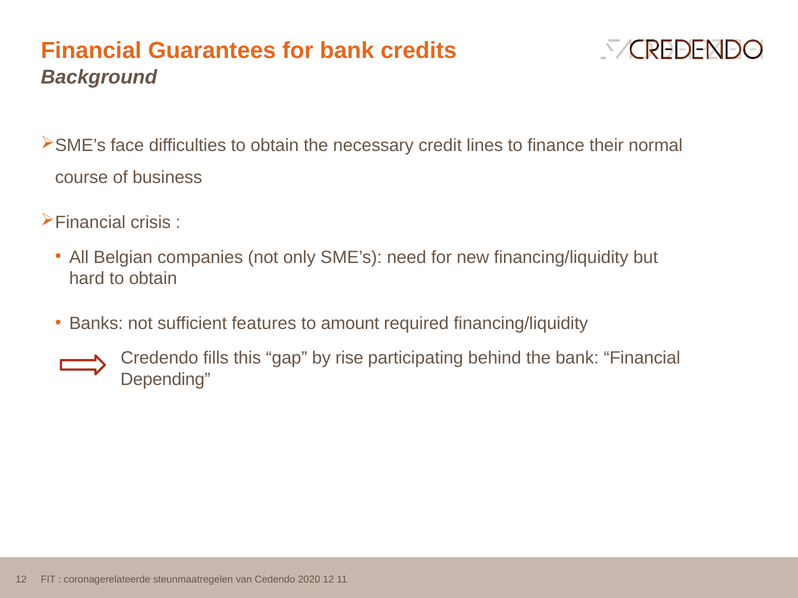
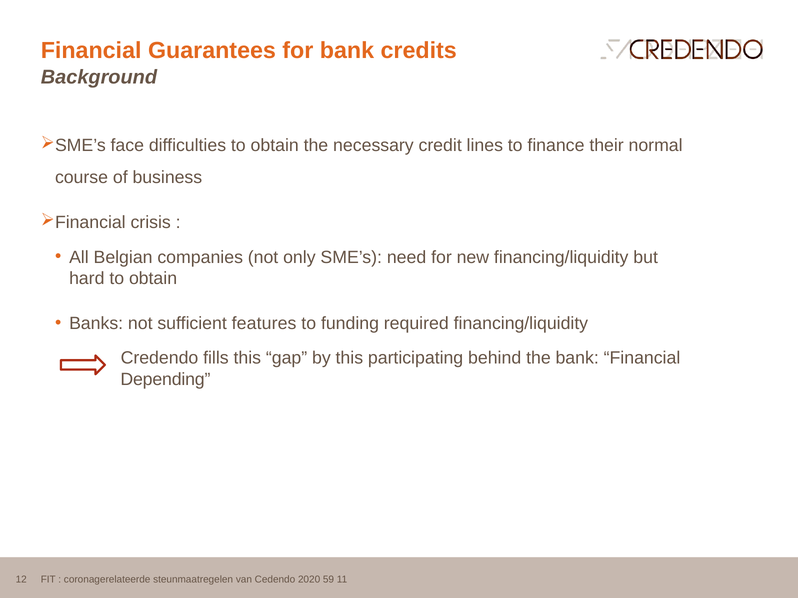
amount: amount -> funding (350, 324)
by rise: rise -> this (349, 358)
2020 12: 12 -> 59 (328, 580)
